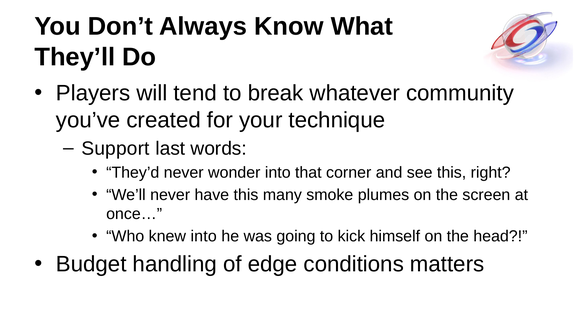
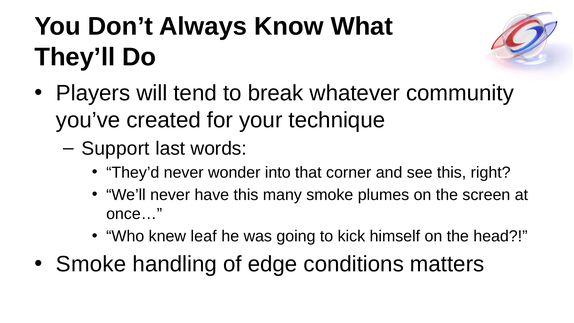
knew into: into -> leaf (204, 236)
Budget: Budget -> Smoke (91, 264)
